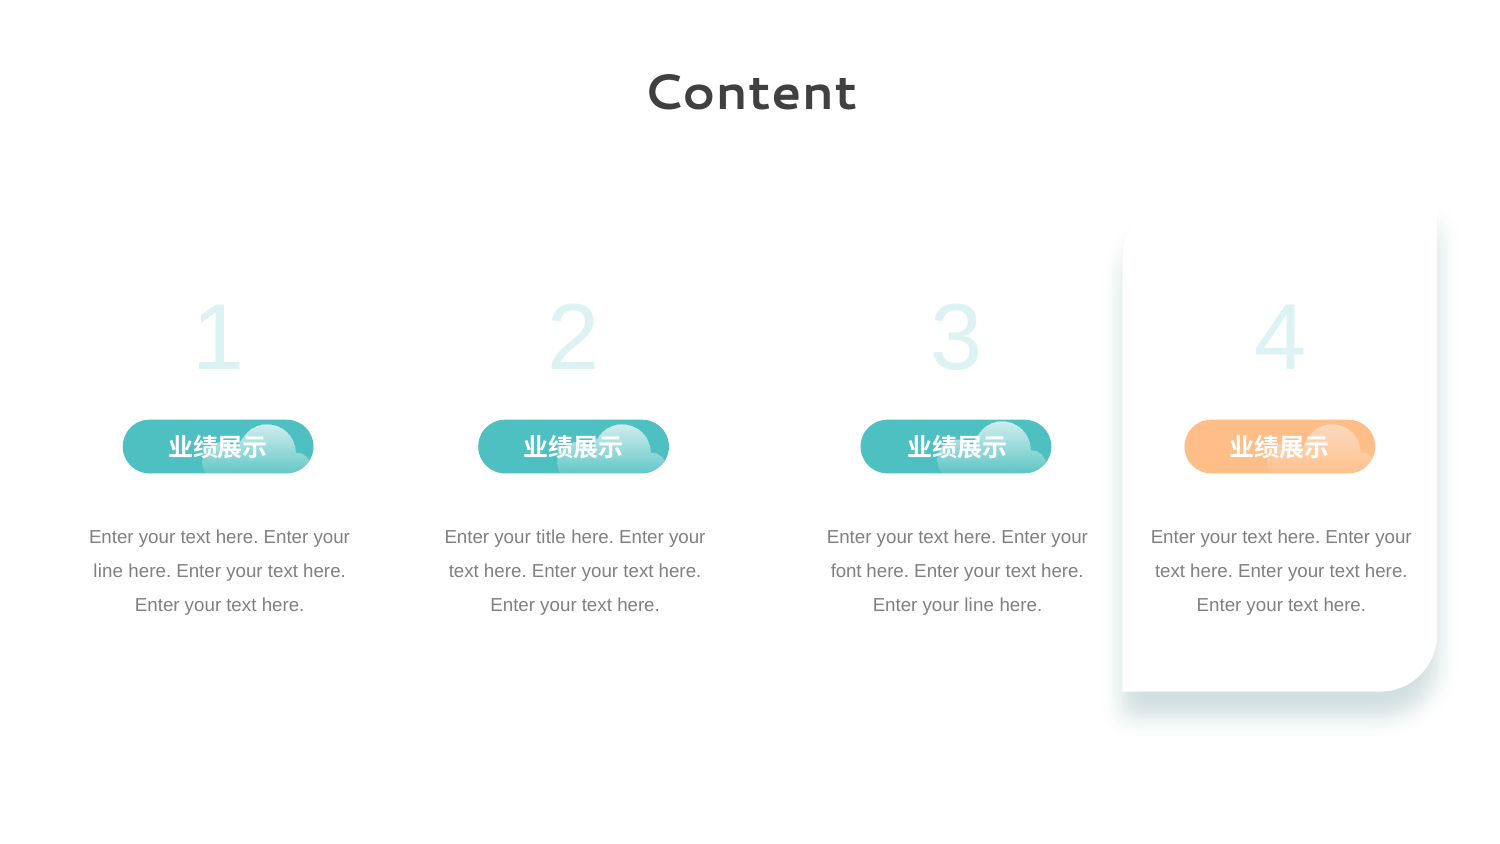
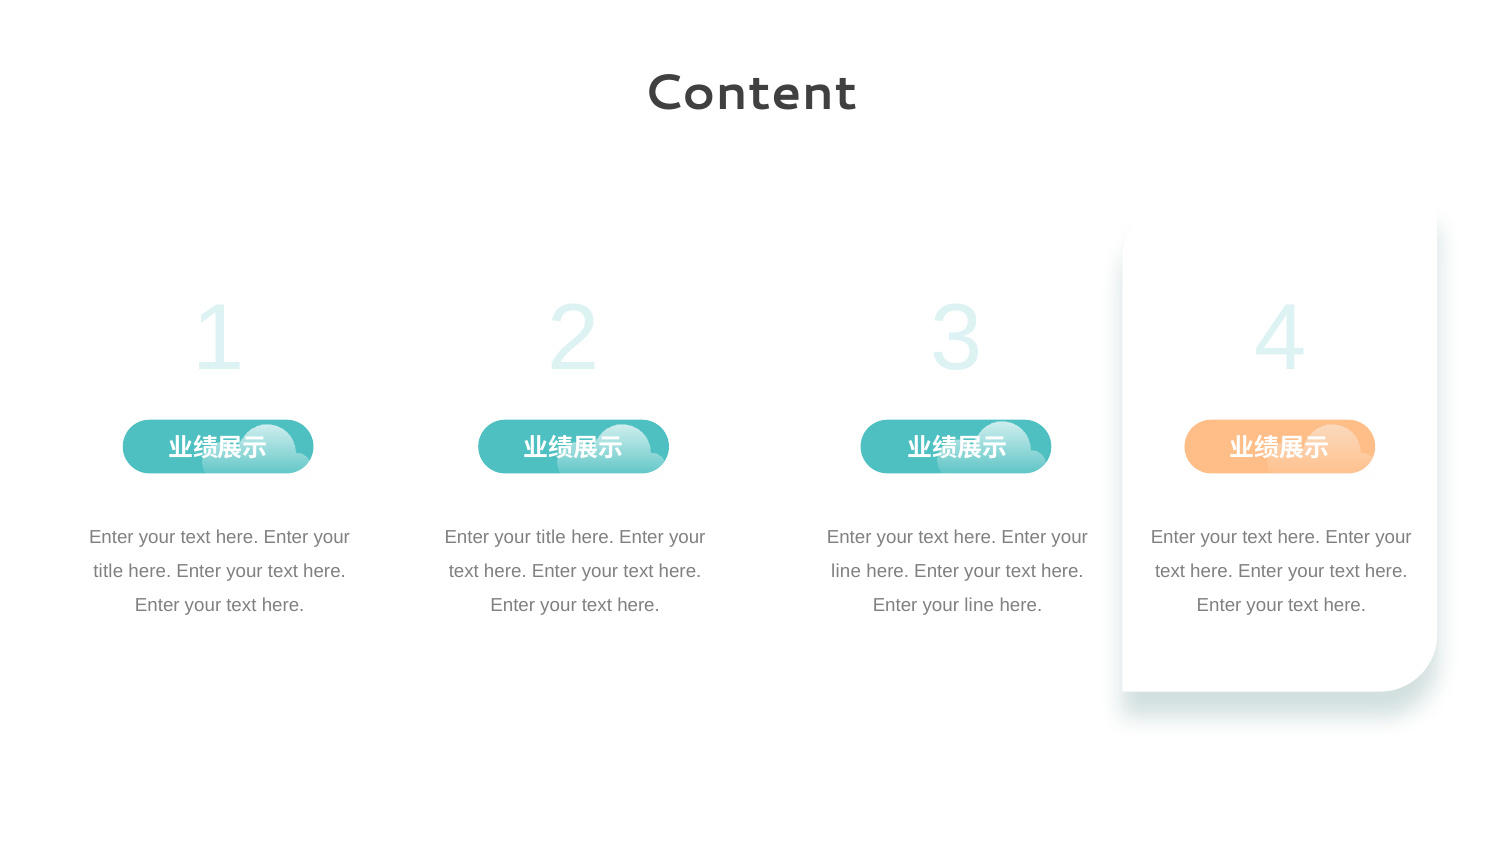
line: line -> title (108, 571)
font: font -> line (846, 571)
